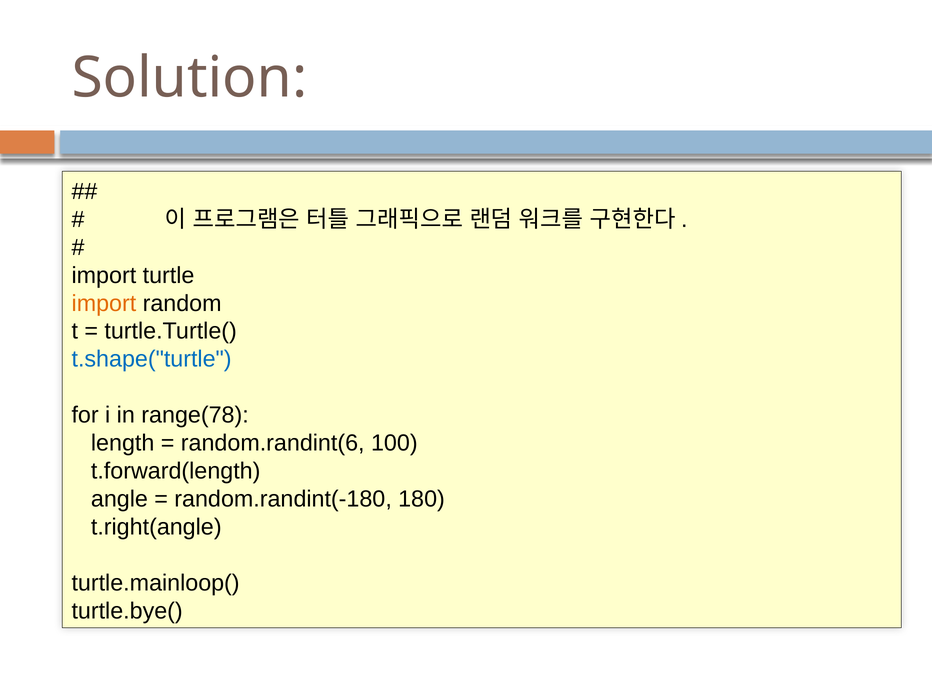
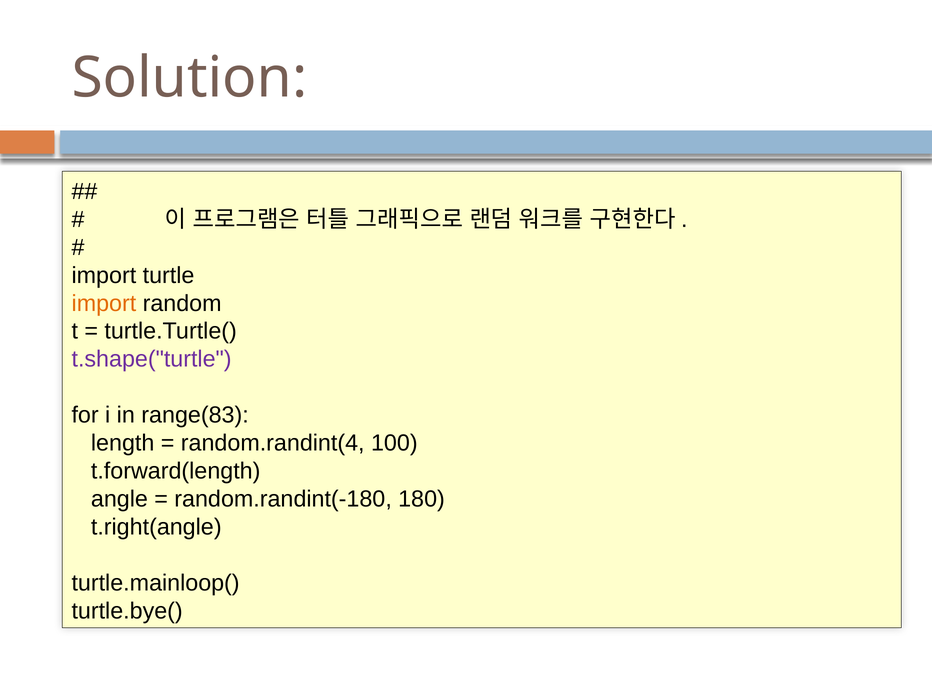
t.shape("turtle colour: blue -> purple (152, 359)
range(78: range(78 -> range(83 (195, 415)
random.randint(6: random.randint(6 -> random.randint(4 (273, 443)
